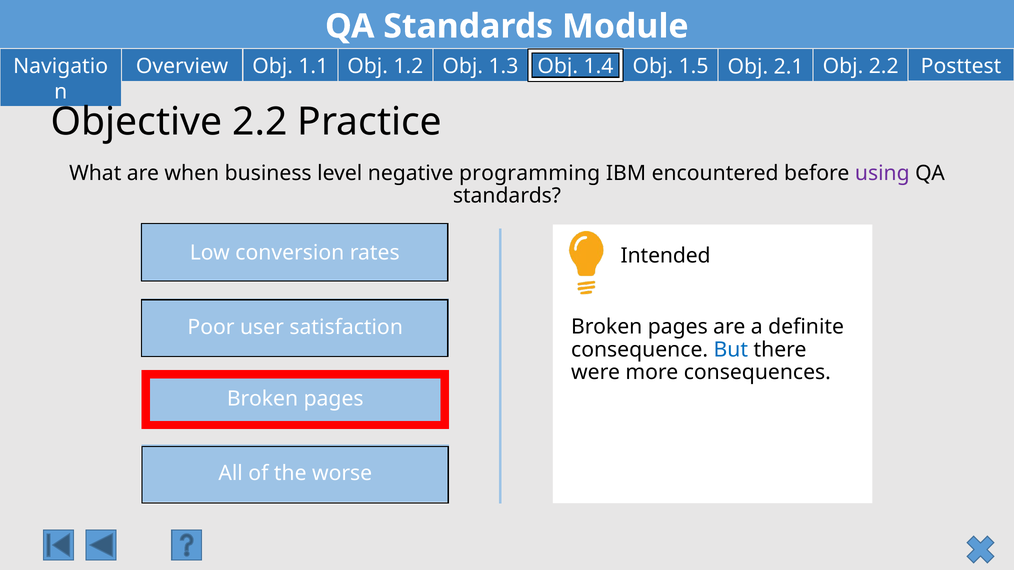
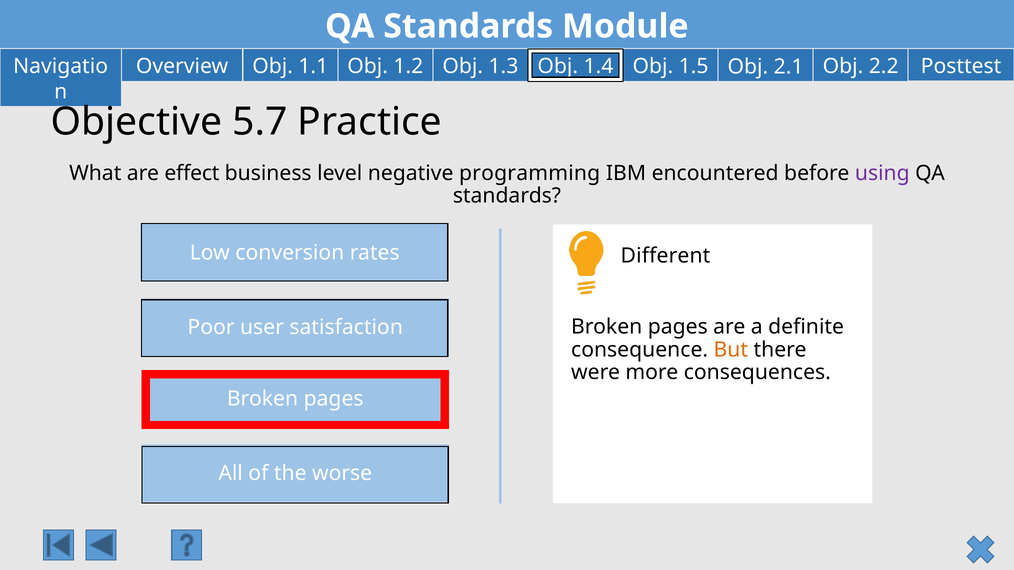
Objective 2.2: 2.2 -> 5.7 (260, 122)
when: when -> effect (192, 173)
Intended: Intended -> Different (665, 256)
But colour: blue -> orange (731, 350)
